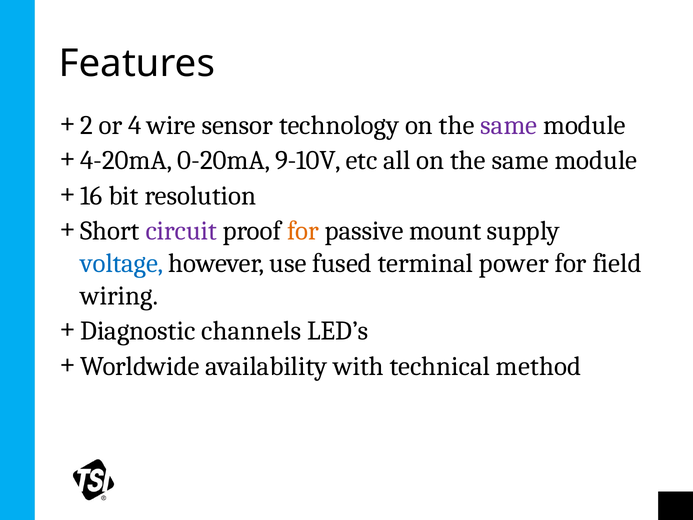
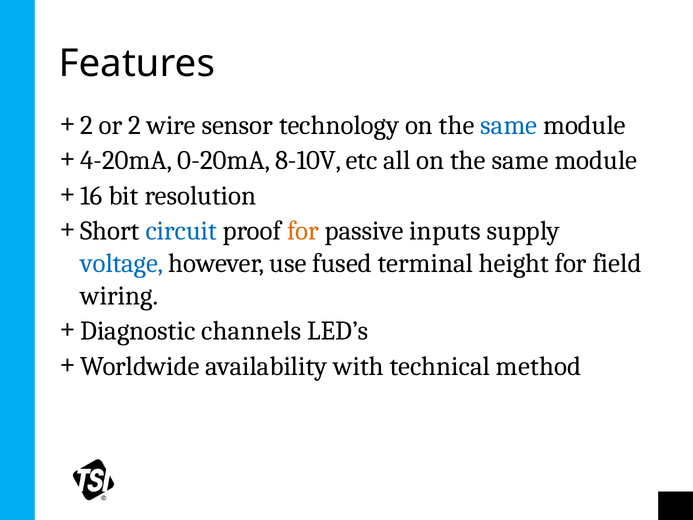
4: 4 -> 2 (135, 125)
same colour: purple -> blue (509, 125)
9-10V: 9-10V -> 8-10V (308, 160)
circuit colour: purple -> blue (181, 231)
mount: mount -> inputs (445, 231)
power: power -> height (514, 263)
